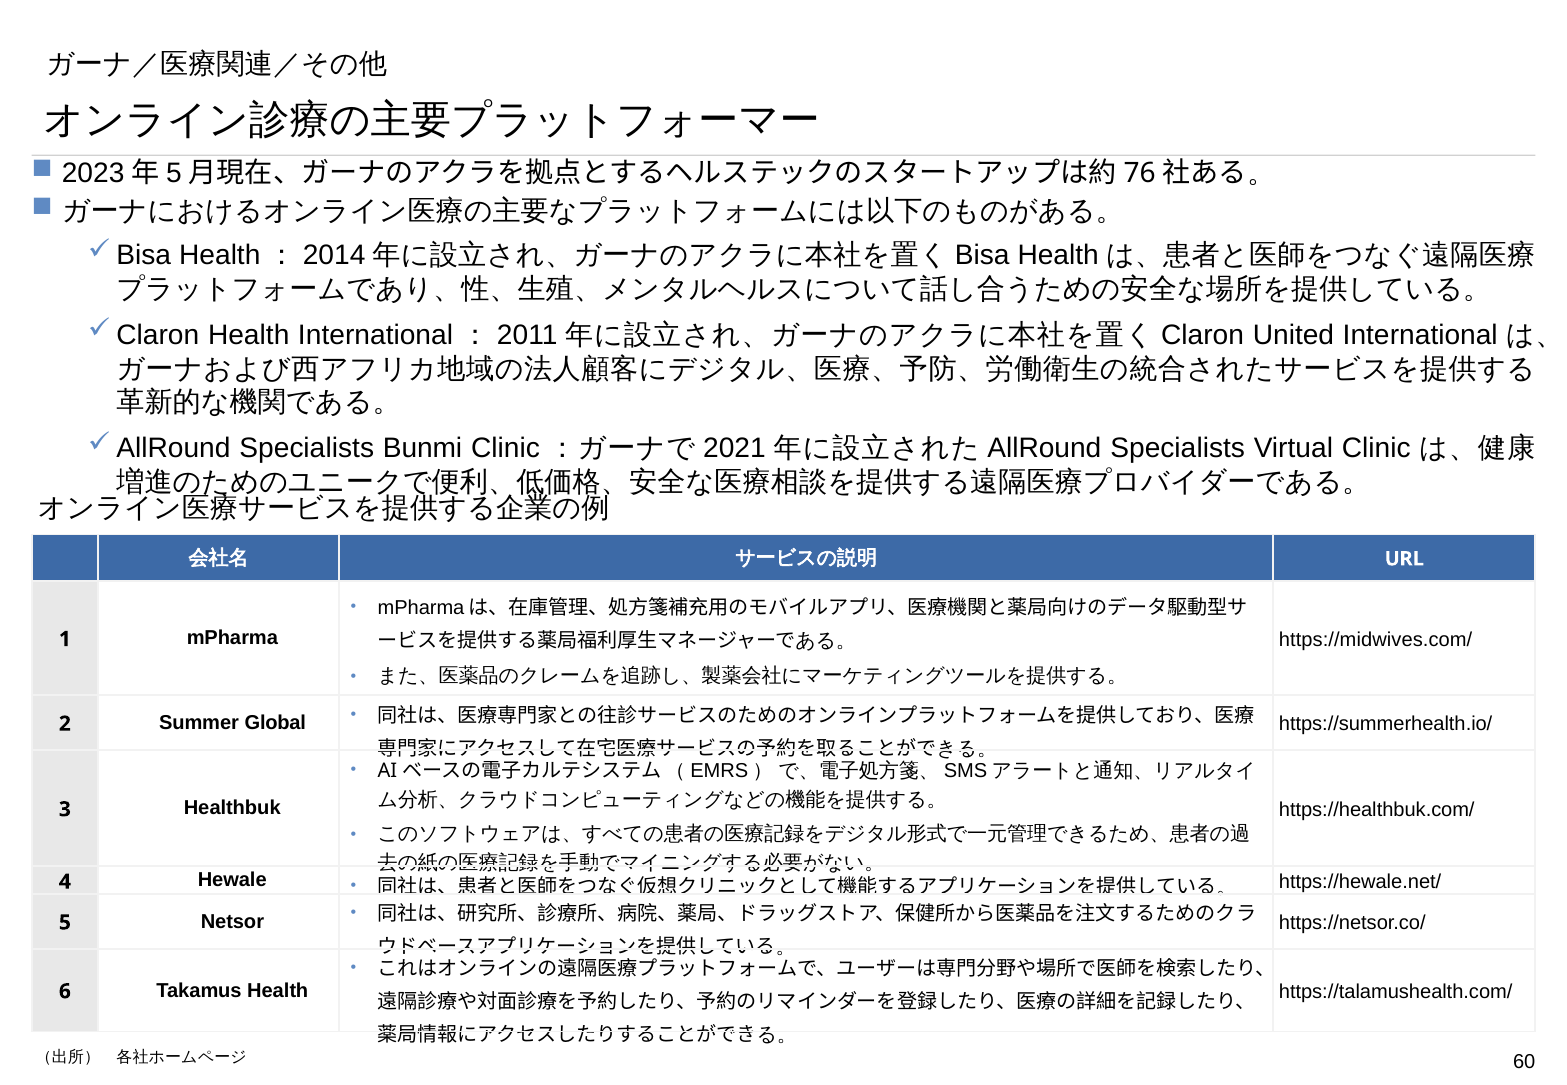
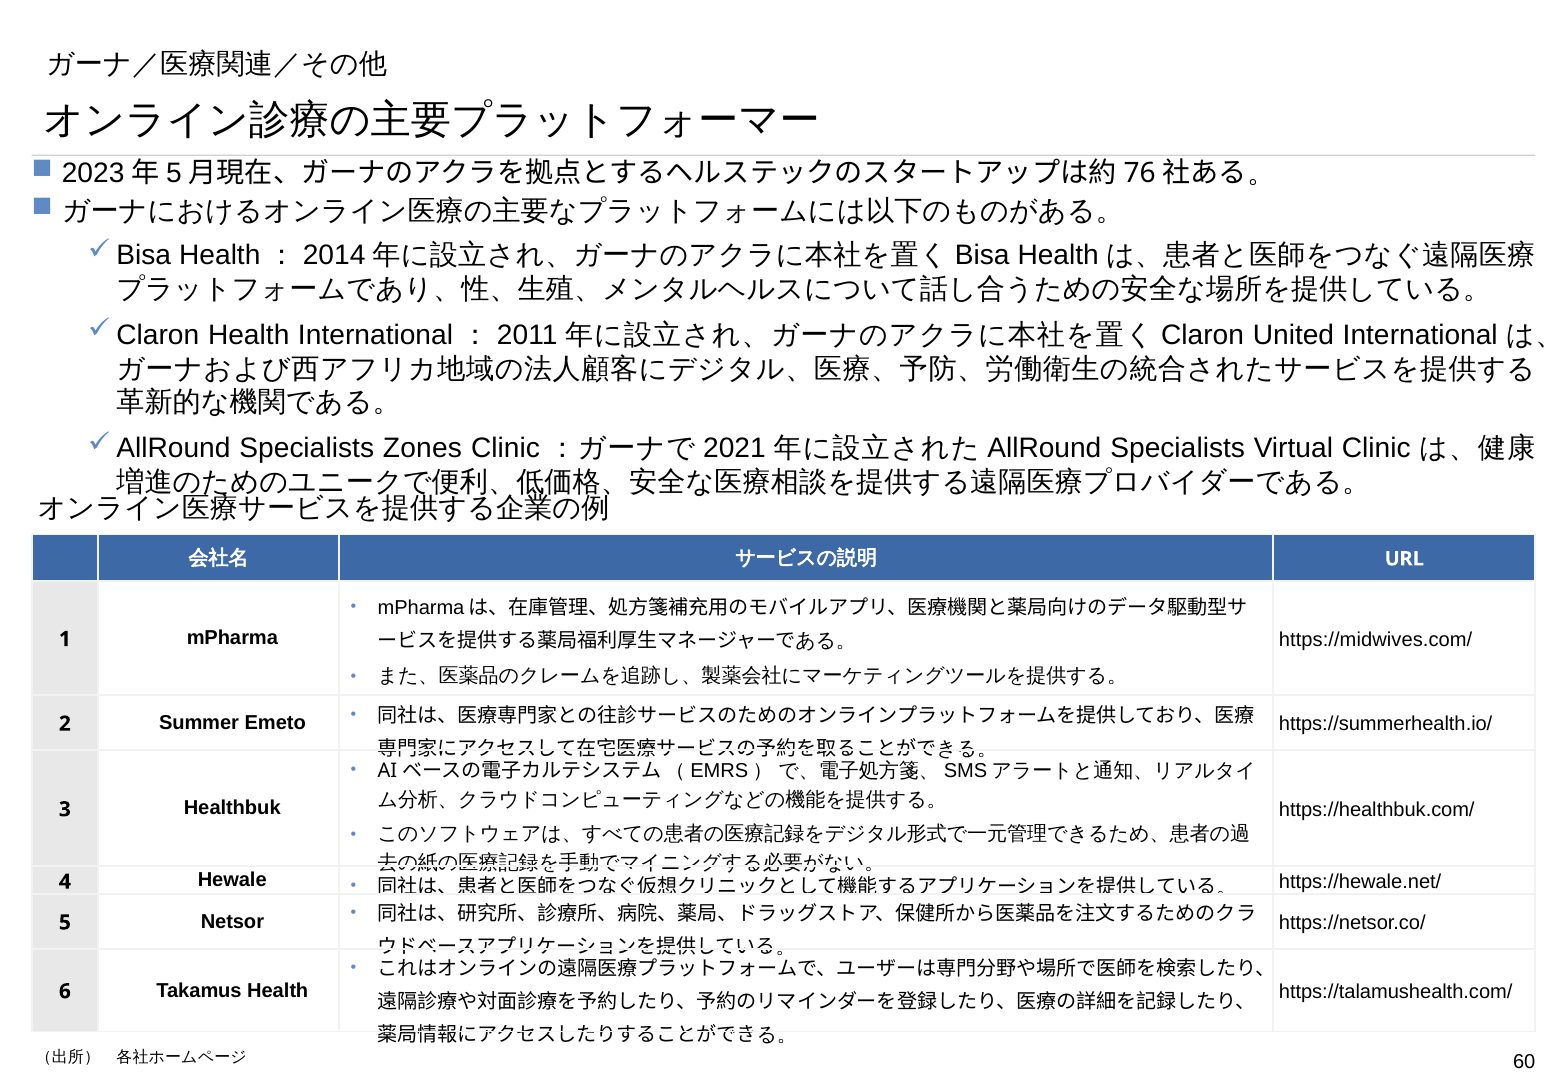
Bunmi: Bunmi -> Zones (422, 448)
Global: Global -> Emeto (275, 723)
